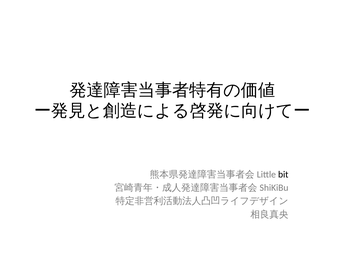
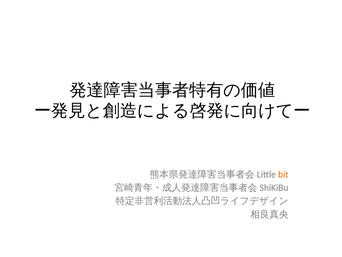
bit colour: black -> orange (283, 174)
